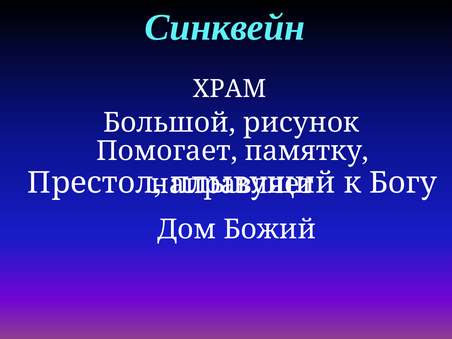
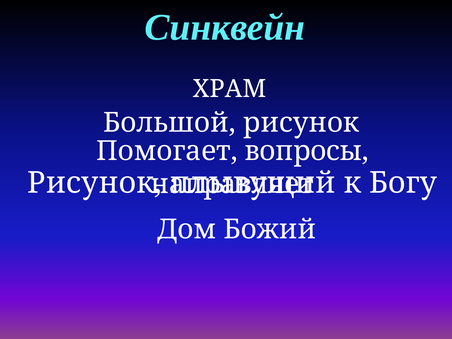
памятку: памятку -> вопросы (307, 151)
Престол: Престол -> Рисунок (95, 183)
